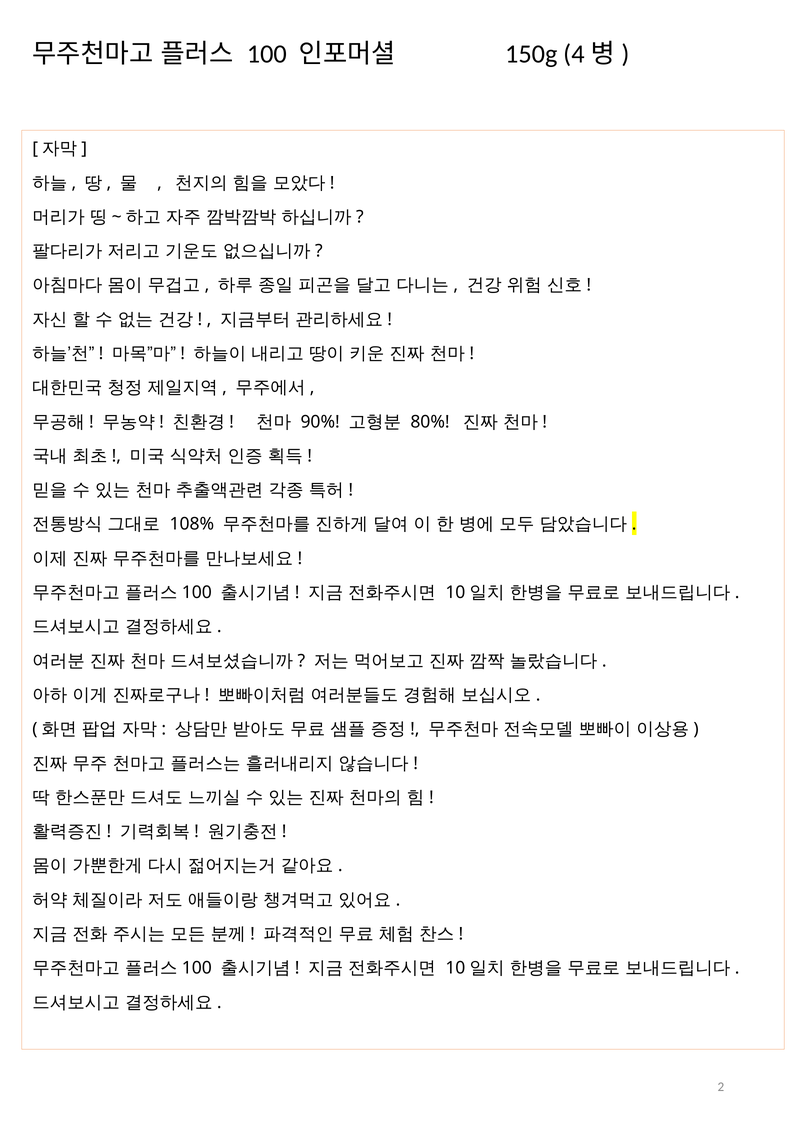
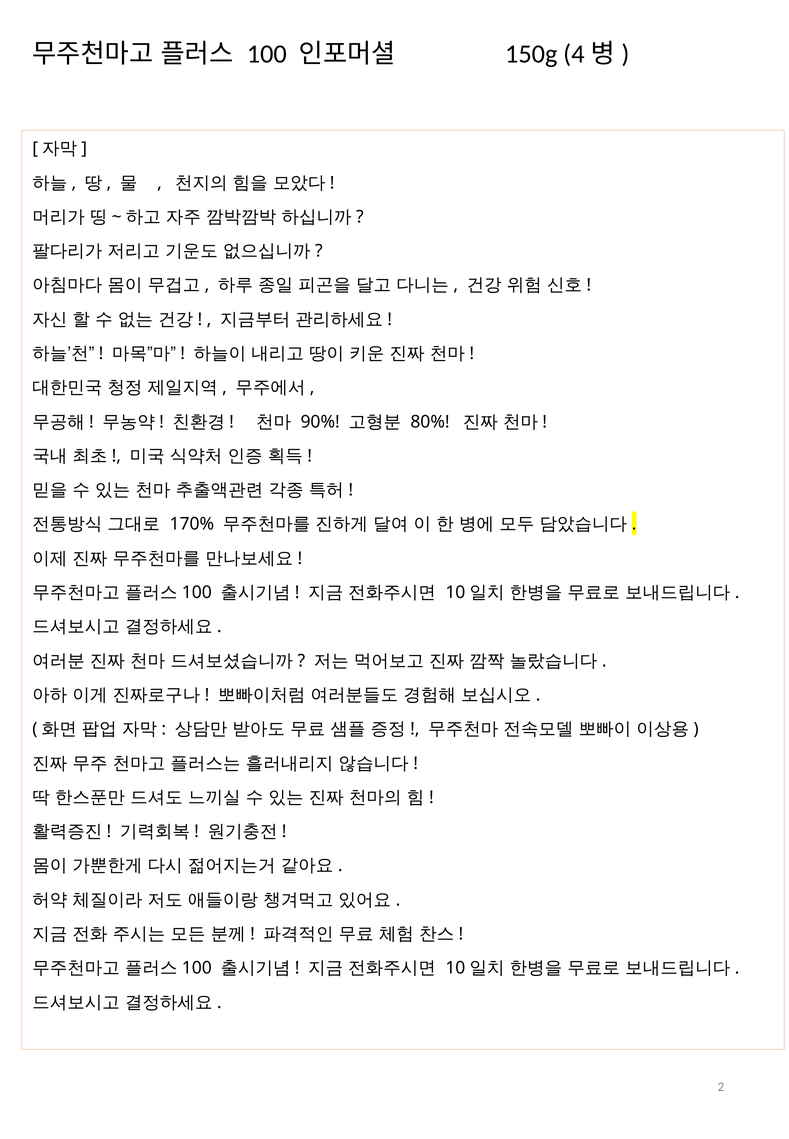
108%: 108% -> 170% (192, 525)
